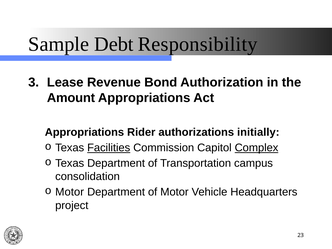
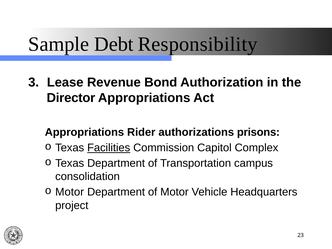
Amount: Amount -> Director (71, 98)
initially: initially -> prisons (258, 132)
Complex underline: present -> none (257, 148)
